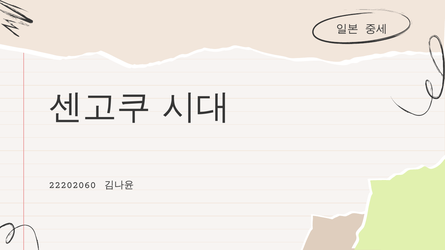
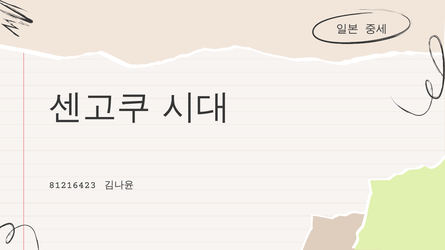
22202060: 22202060 -> 81216423 (72, 185)
